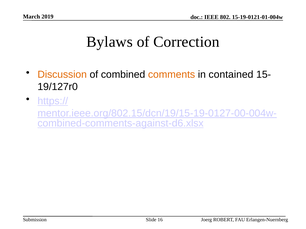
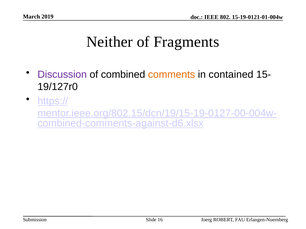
Bylaws: Bylaws -> Neither (110, 42)
Correction: Correction -> Fragments (186, 42)
Discussion colour: orange -> purple (62, 75)
